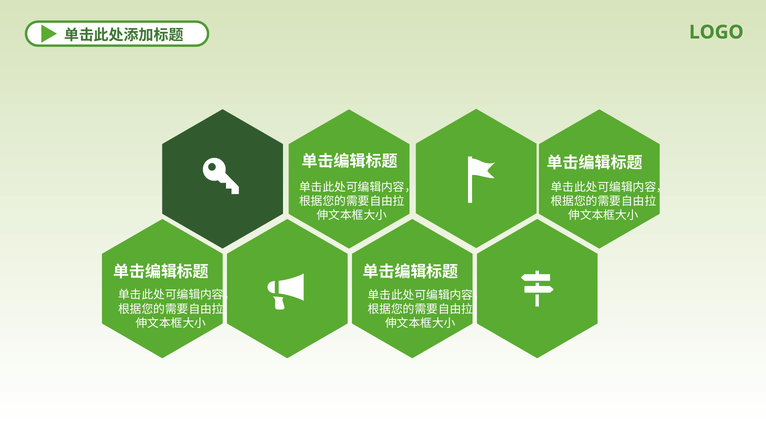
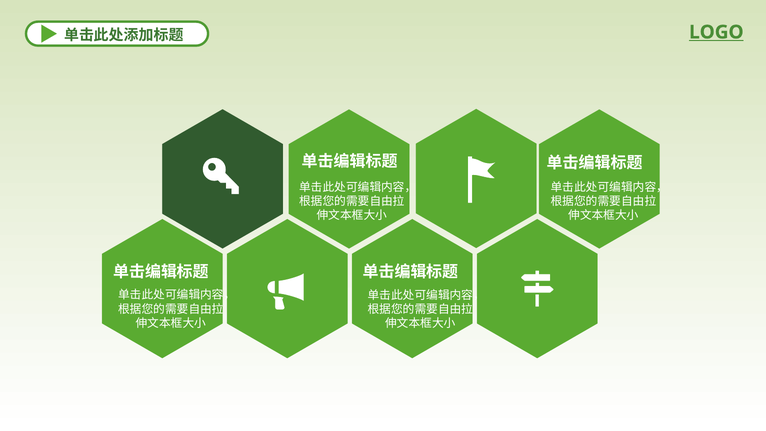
LOGO underline: none -> present (716, 32)
